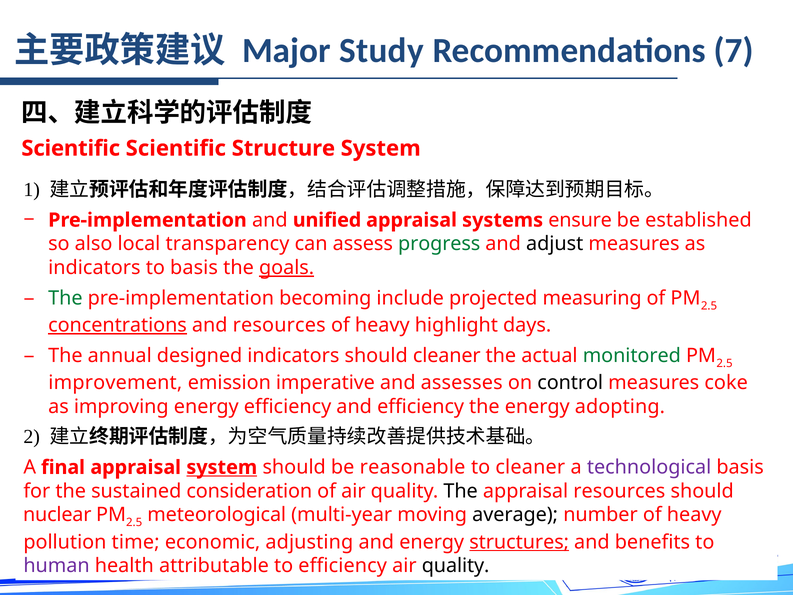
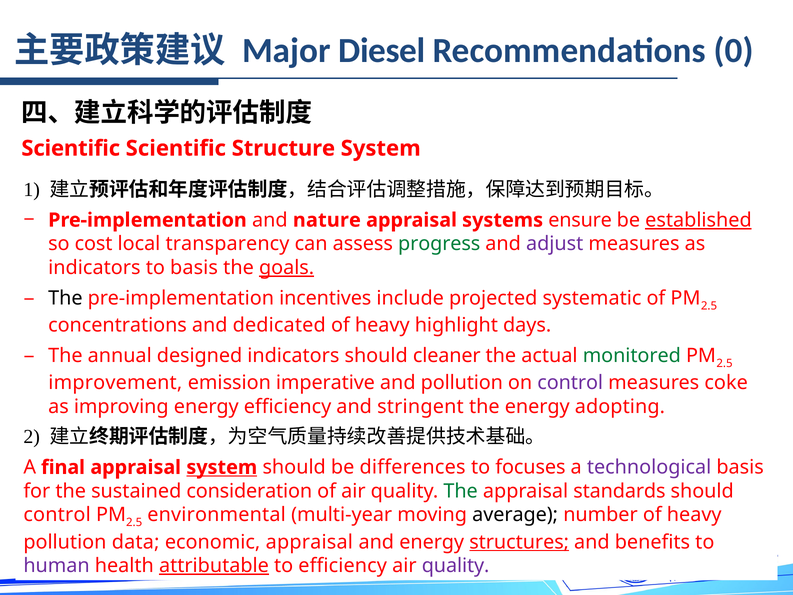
Study: Study -> Diesel (382, 51)
7: 7 -> 0 (734, 51)
unified: unified -> nature (327, 220)
established underline: none -> present (698, 220)
also: also -> cost (94, 244)
adjust colour: black -> purple (555, 244)
The colour: green -> black (65, 298)
becoming: becoming -> incentives (325, 298)
measuring: measuring -> systematic (592, 298)
concentrations underline: present -> none (118, 325)
and resources: resources -> dedicated (279, 325)
and assesses: assesses -> pollution (462, 383)
control colour: black -> purple (570, 383)
and efficiency: efficiency -> stringent (420, 406)
reasonable: reasonable -> differences (413, 467)
to cleaner: cleaner -> focuses (530, 467)
The colour: black -> green (461, 491)
appraisal resources: resources -> standards (619, 491)
nuclear: nuclear -> control (57, 515)
meteorological: meteorological -> environmental (217, 515)
time: time -> data (136, 542)
economic adjusting: adjusting -> appraisal (309, 542)
attributable underline: none -> present (214, 566)
quality colour: black -> purple (456, 566)
